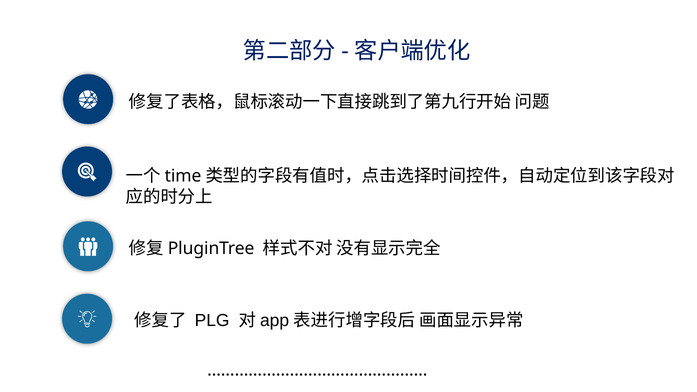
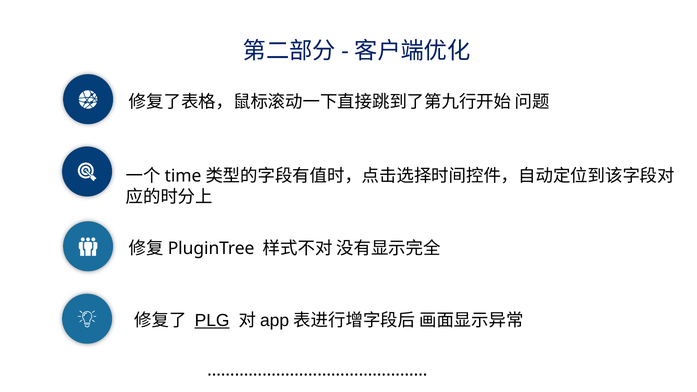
PLG underline: none -> present (212, 320)
